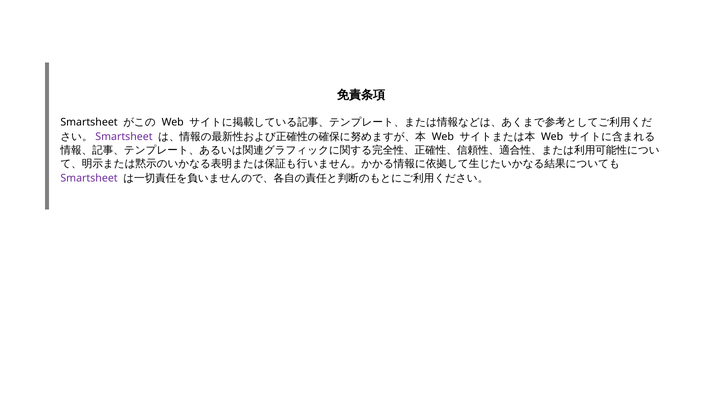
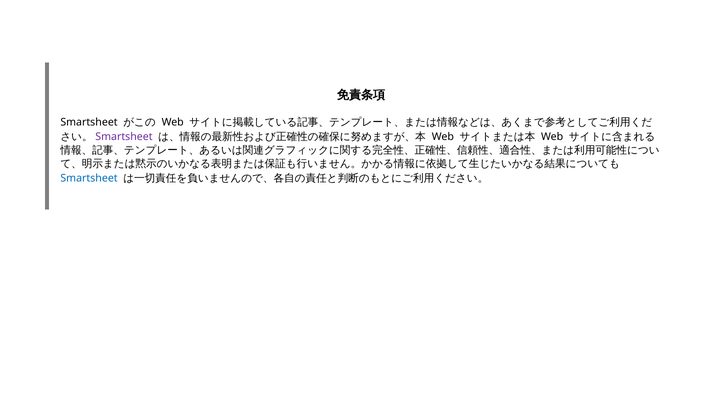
Smartsheet colour: purple -> blue (89, 178)
